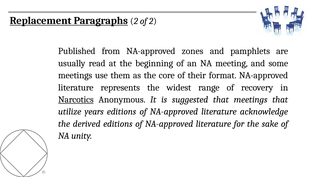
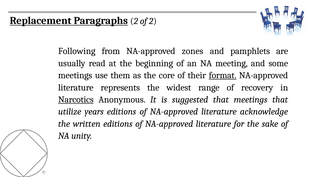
Published: Published -> Following (77, 51)
format underline: none -> present (223, 75)
derived: derived -> written (87, 124)
